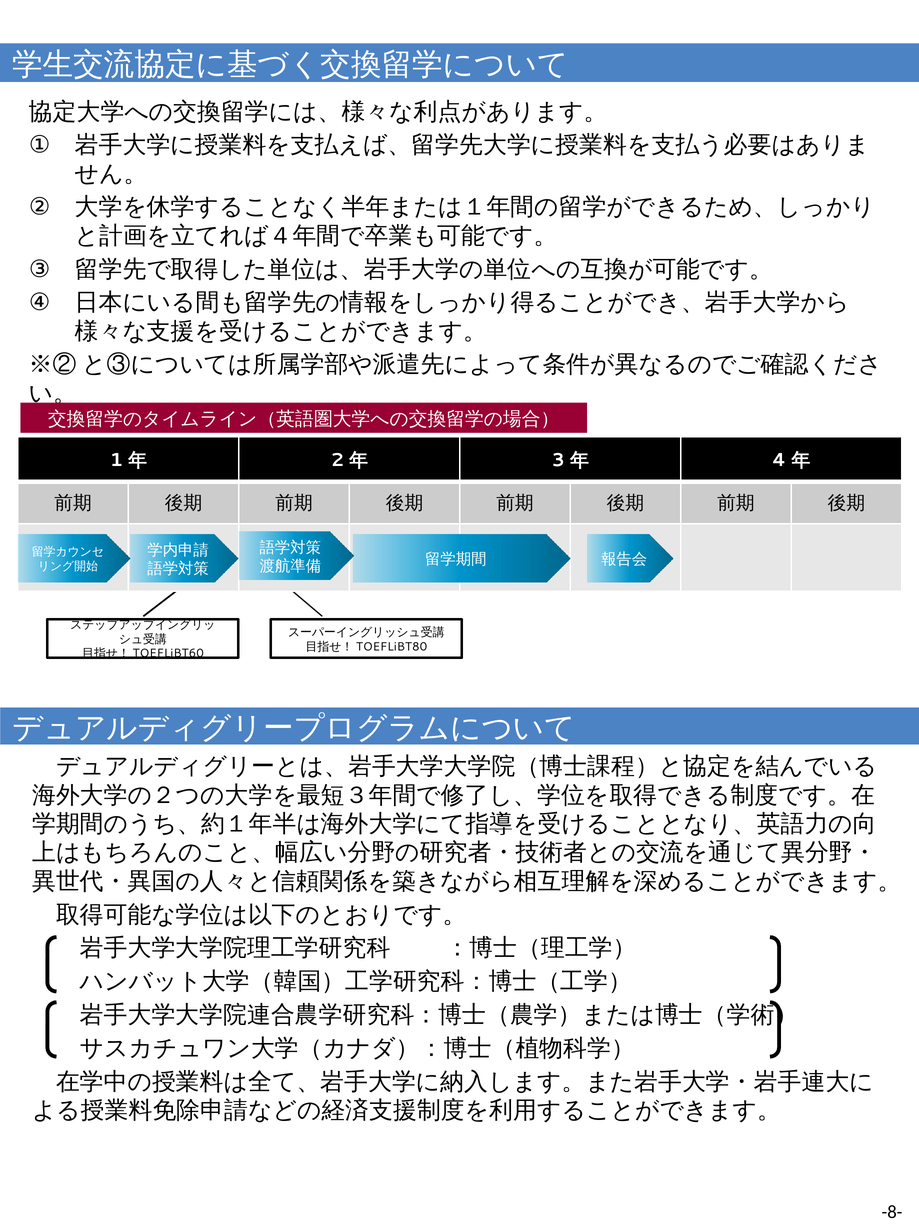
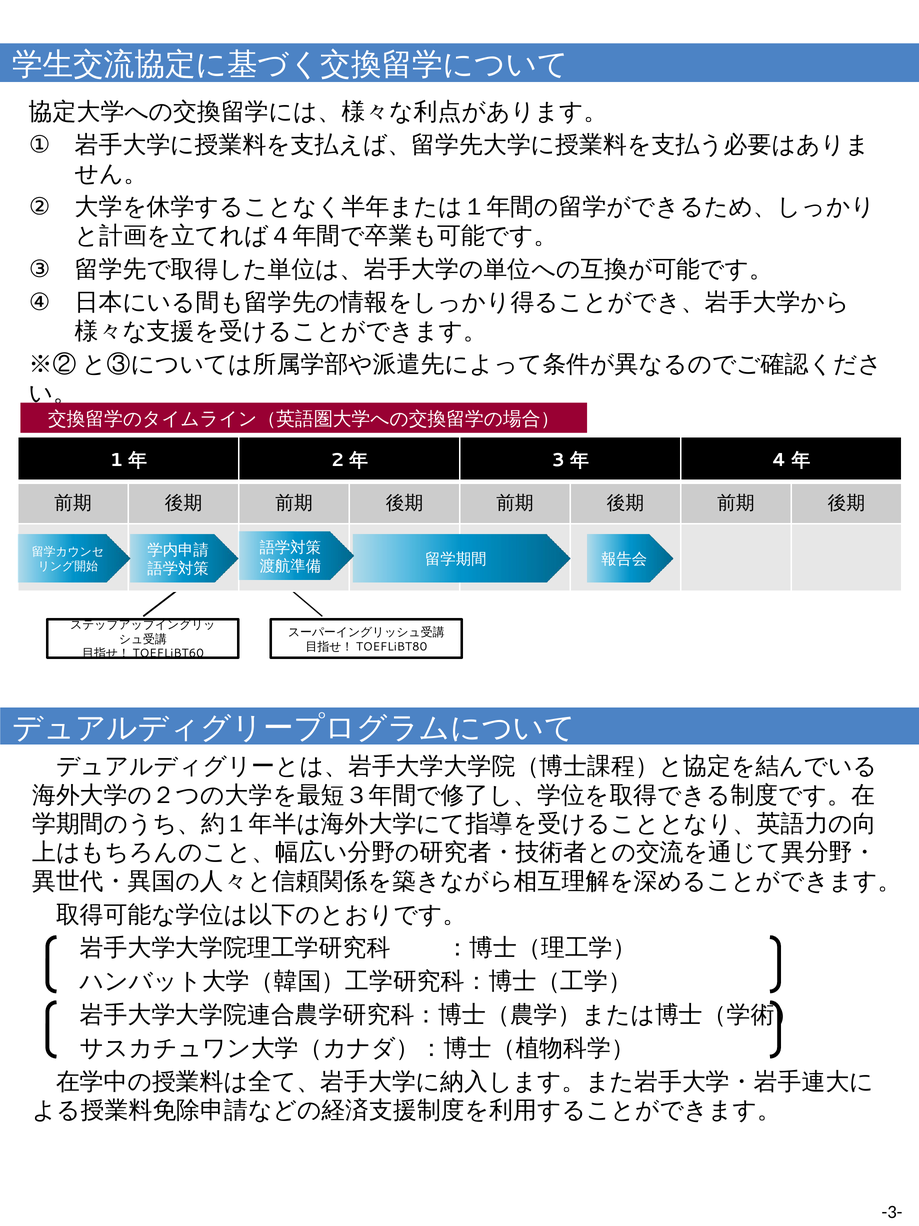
-8-: -8- -> -3- (892, 1211)
